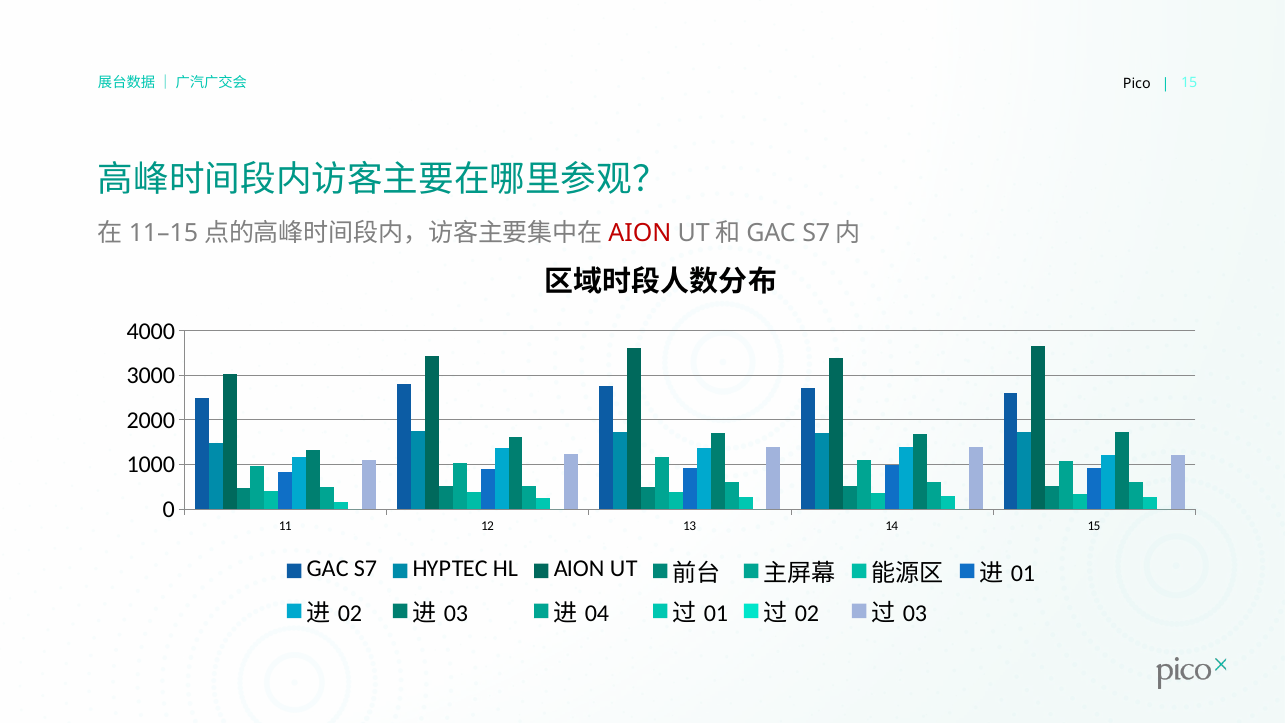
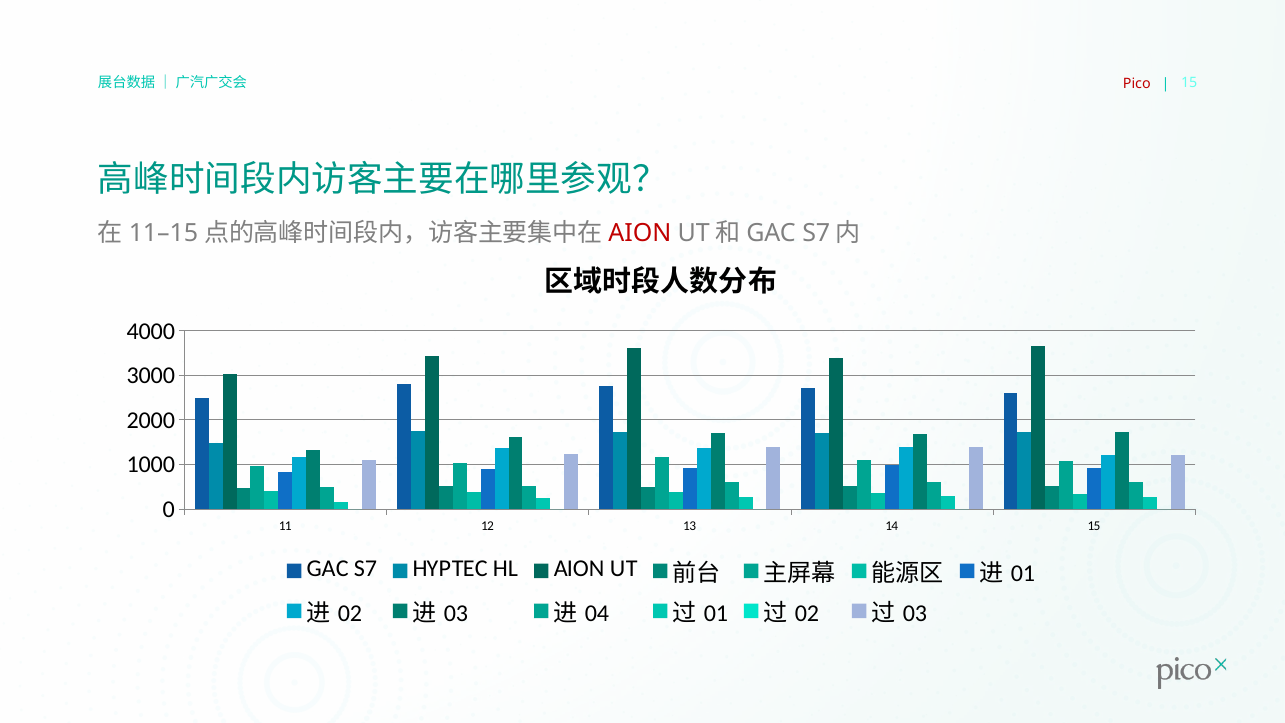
Pico colour: black -> red (1137, 83)
